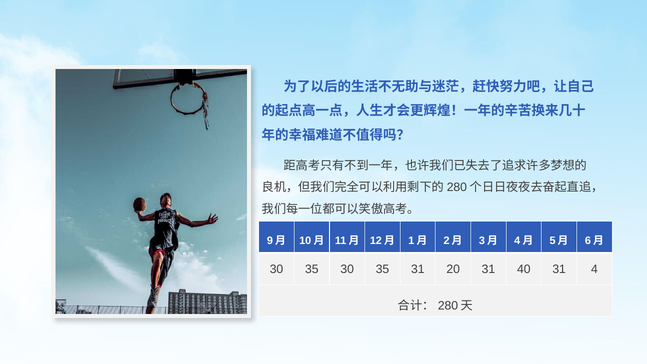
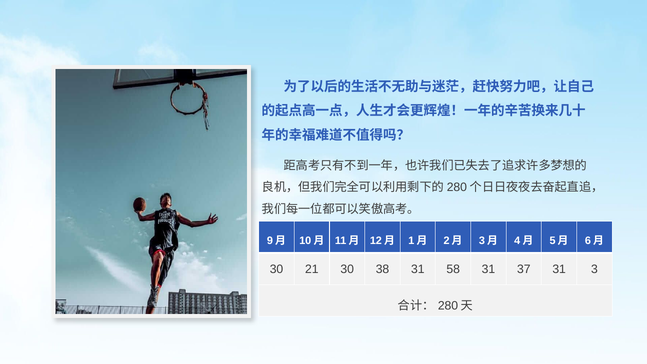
35: 35 -> 21 (312, 269)
35: 35 -> 38 (382, 269)
20: 20 -> 58 (453, 269)
40: 40 -> 37 (524, 269)
4: 4 -> 3 (594, 269)
